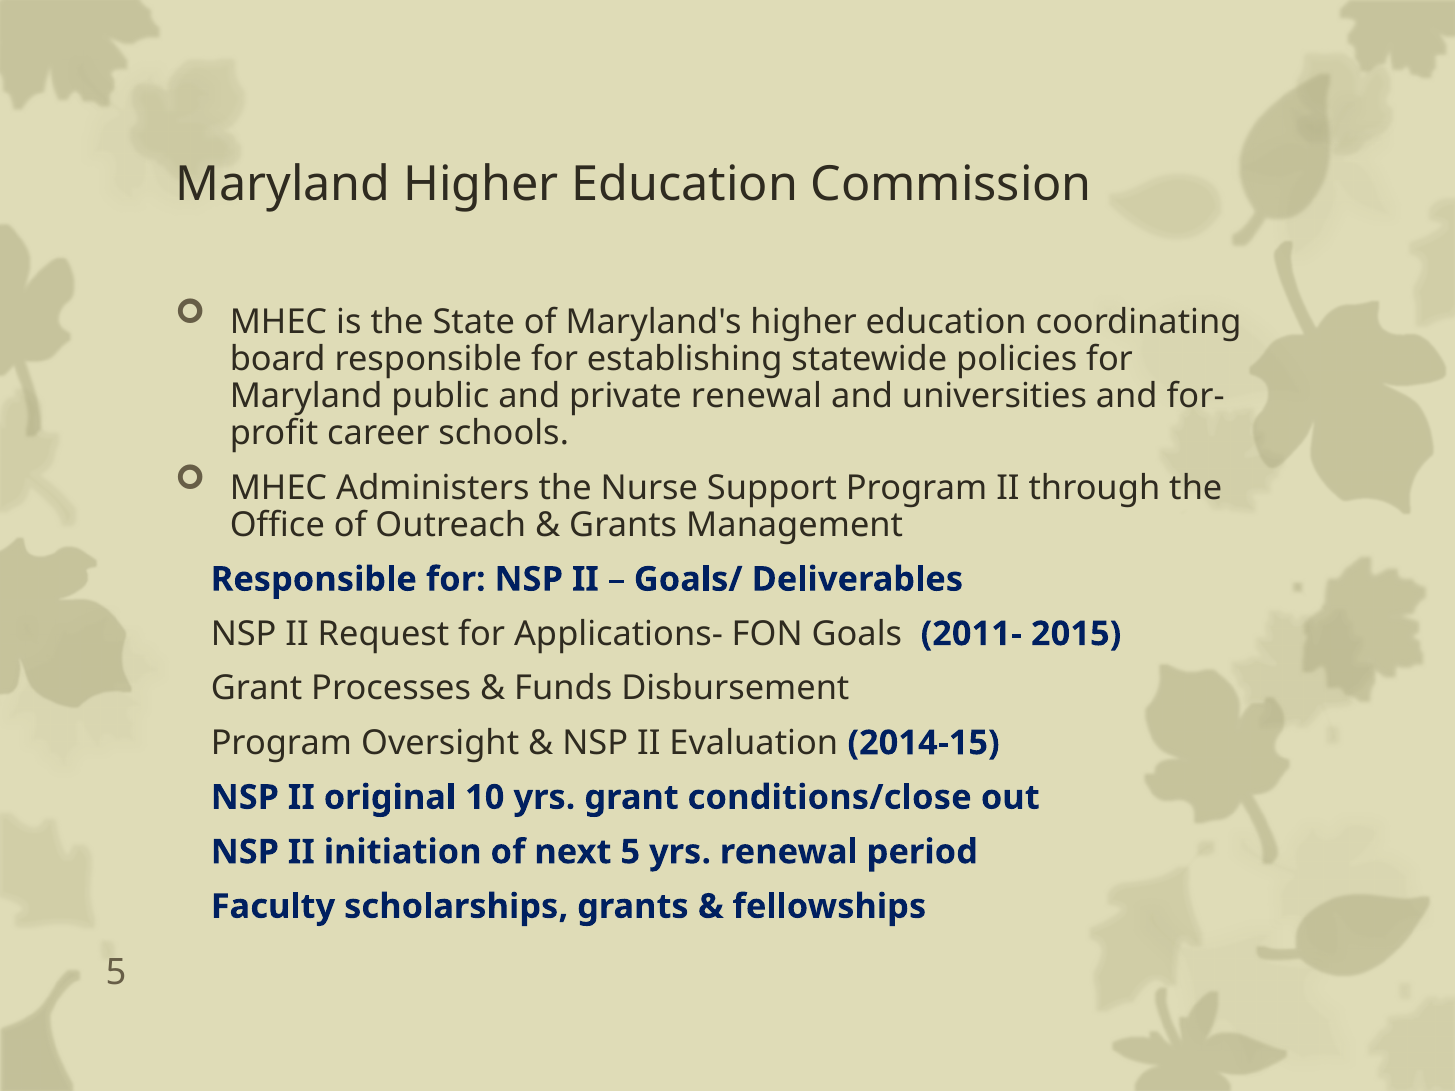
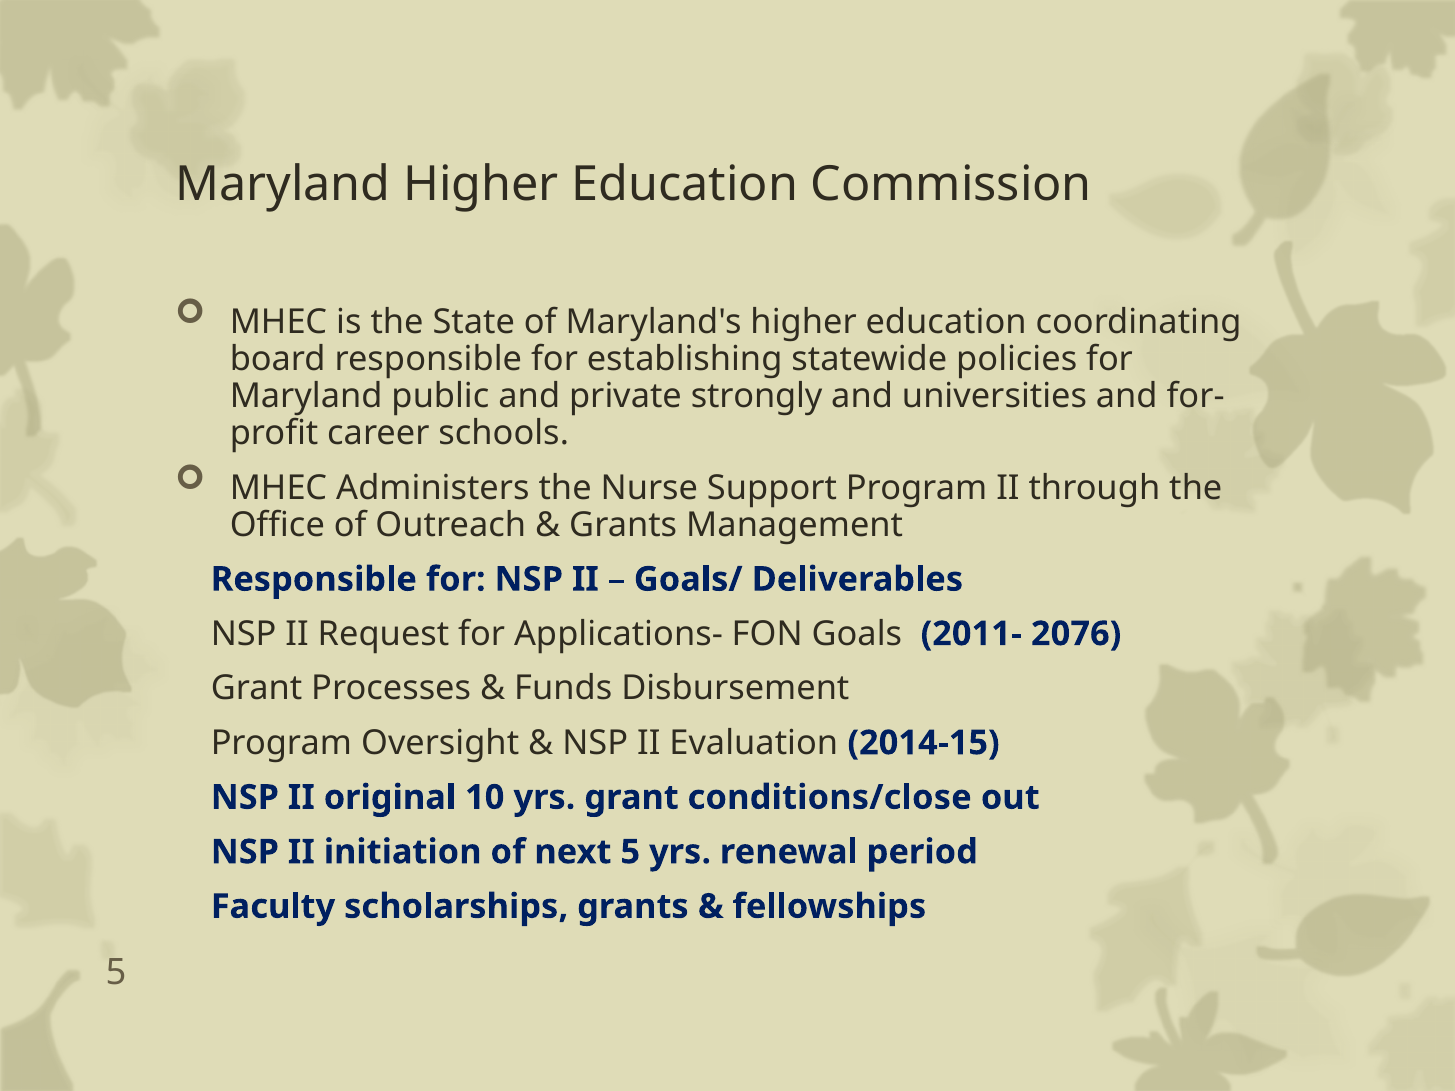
private renewal: renewal -> strongly (757, 396)
2015: 2015 -> 2076 (1076, 634)
